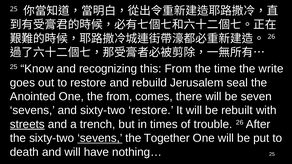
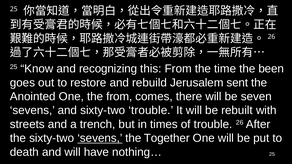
write: write -> been (271, 69)
seal: seal -> sent (237, 83)
sixty-two restore: restore -> trouble (151, 111)
streets underline: present -> none (27, 124)
